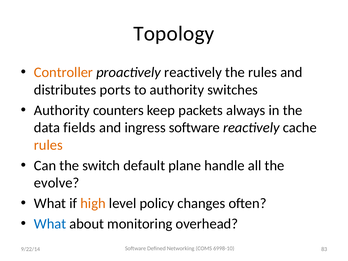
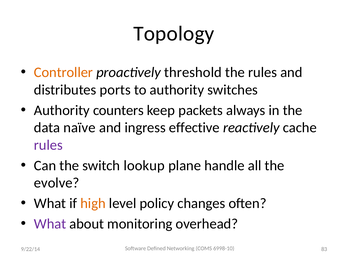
proactively reactively: reactively -> threshold (193, 72)
fields: fields -> naïve (79, 128)
ingress software: software -> effective (194, 128)
rules colour: orange -> purple (48, 145)
default: default -> lookup (144, 166)
What colour: blue -> purple (50, 224)
